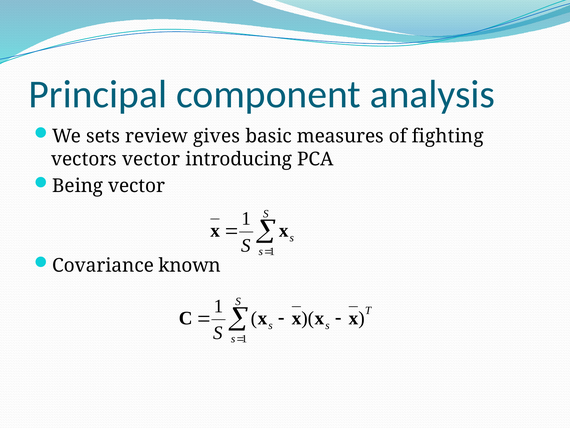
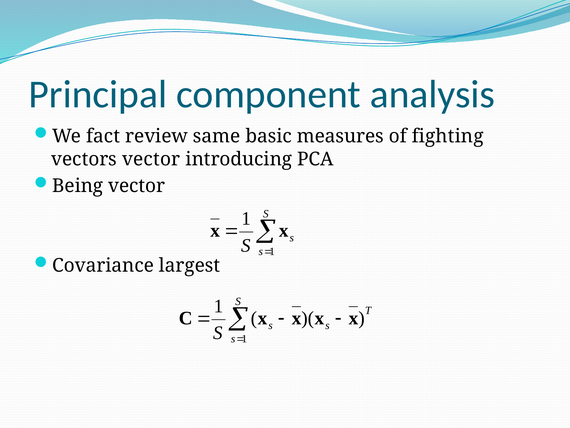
sets: sets -> fact (103, 136)
gives: gives -> same (217, 136)
known: known -> largest (190, 265)
